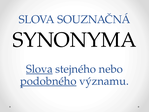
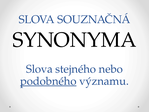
Slova underline: present -> none (39, 69)
